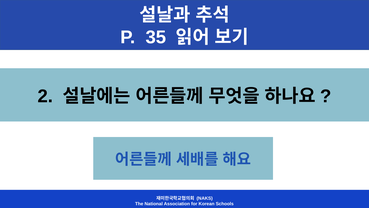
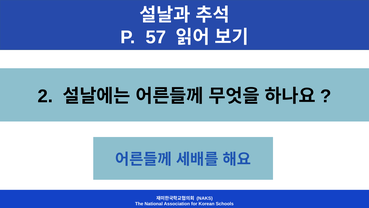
35: 35 -> 57 (156, 37)
